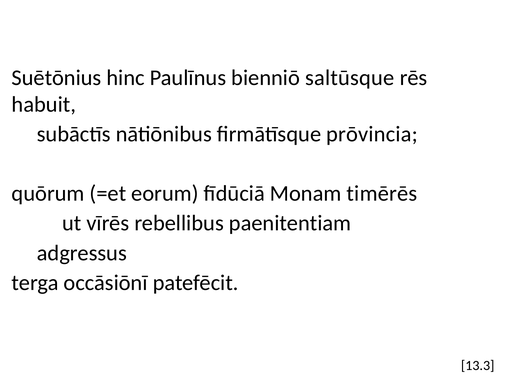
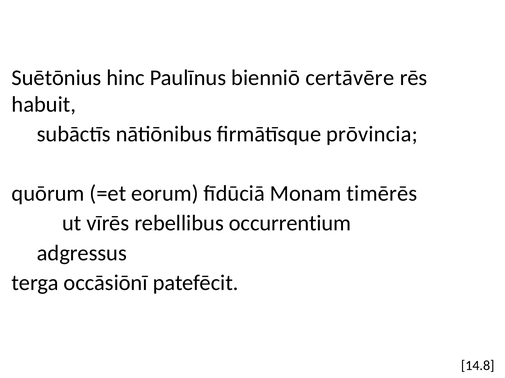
saltūsque: saltūsque -> certāvēre (350, 78)
paenitentiam: paenitentiam -> occurrentium (290, 224)
13.3: 13.3 -> 14.8 (478, 366)
